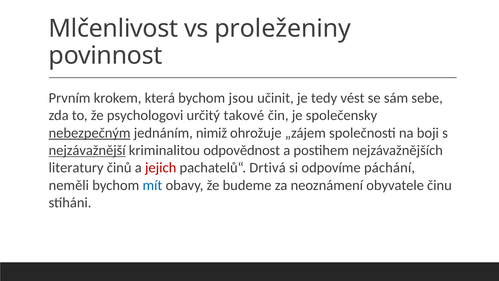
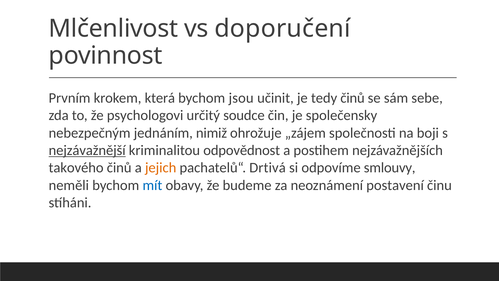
proleženiny: proleženiny -> doporučení (283, 29)
tedy vést: vést -> činů (353, 98)
takové: takové -> soudce (244, 115)
nebezpečným underline: present -> none (90, 133)
literatury: literatury -> takového (76, 168)
jejich colour: red -> orange (161, 168)
páchání: páchání -> smlouvy (390, 168)
obyvatele: obyvatele -> postavení (395, 185)
